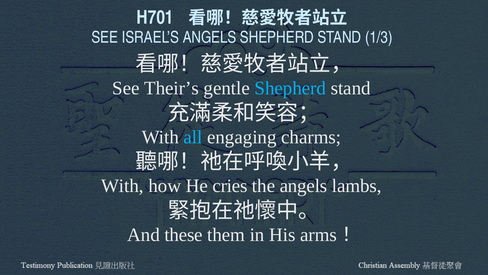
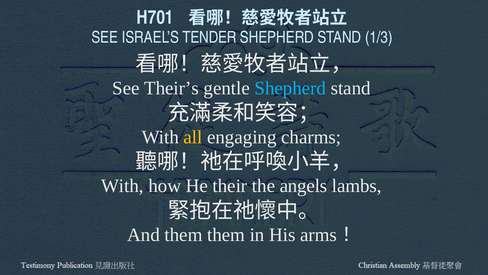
ISRAEL’S ANGELS: ANGELS -> TENDER (210, 37)
all colour: light blue -> yellow (193, 137)
cries: cries -> their (230, 186)
And these: these -> them (183, 235)
